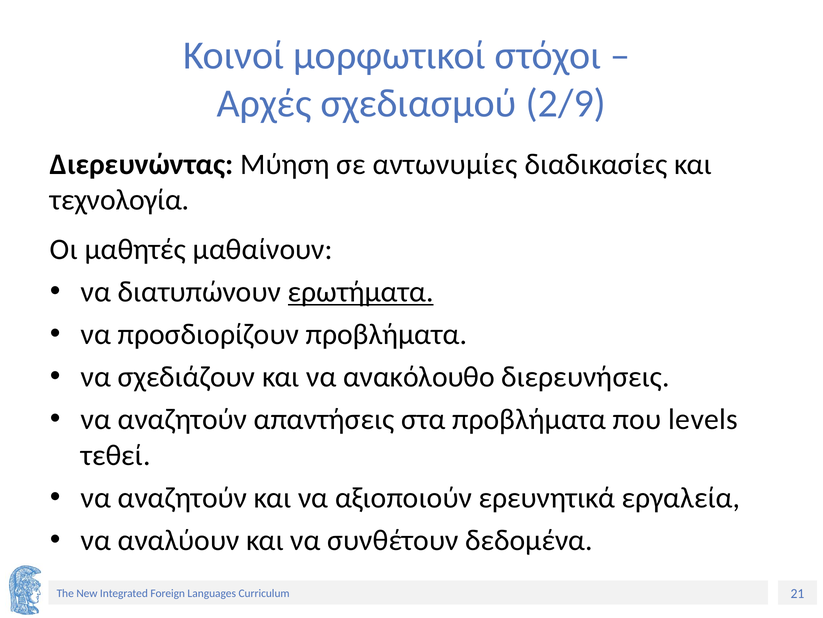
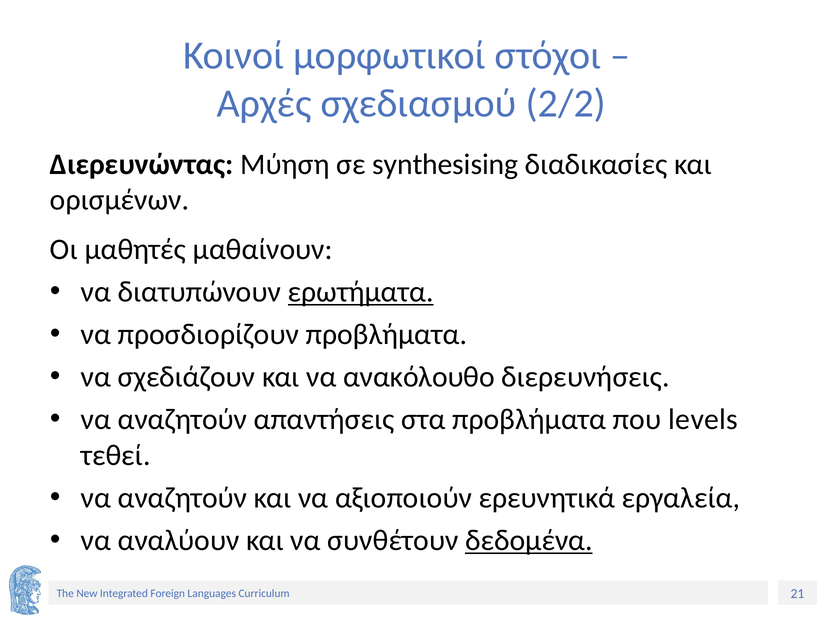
2/9: 2/9 -> 2/2 (566, 104)
αντωνυμίες: αντωνυμίες -> synthesising (445, 164)
τεχνολογία: τεχνολογία -> ορισμένων (120, 200)
δεδομένα underline: none -> present (529, 540)
